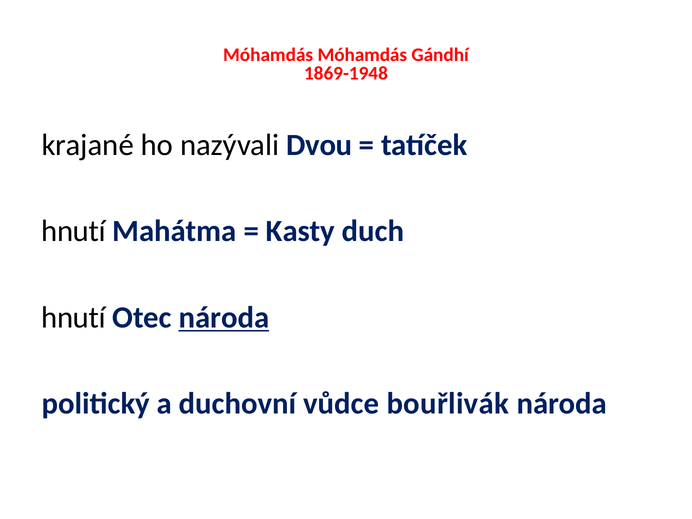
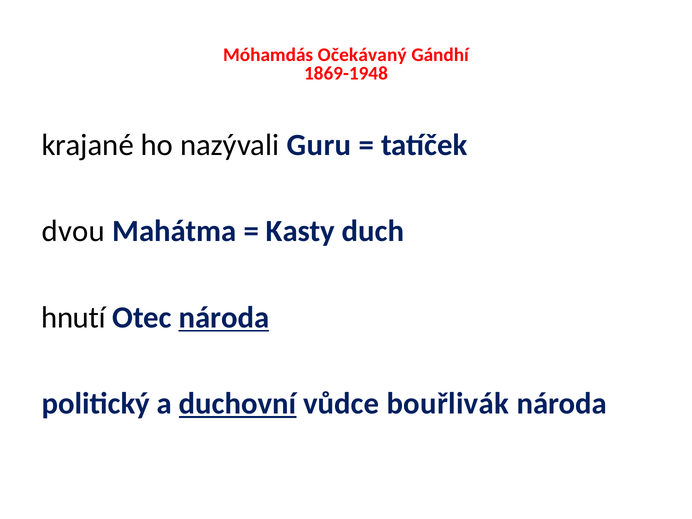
Móhamdás Móhamdás: Móhamdás -> Očekávaný (362, 55)
Dvou: Dvou -> Guru (319, 145)
hnutí: hnutí -> dvou (73, 231)
duchovní underline: none -> present (238, 404)
